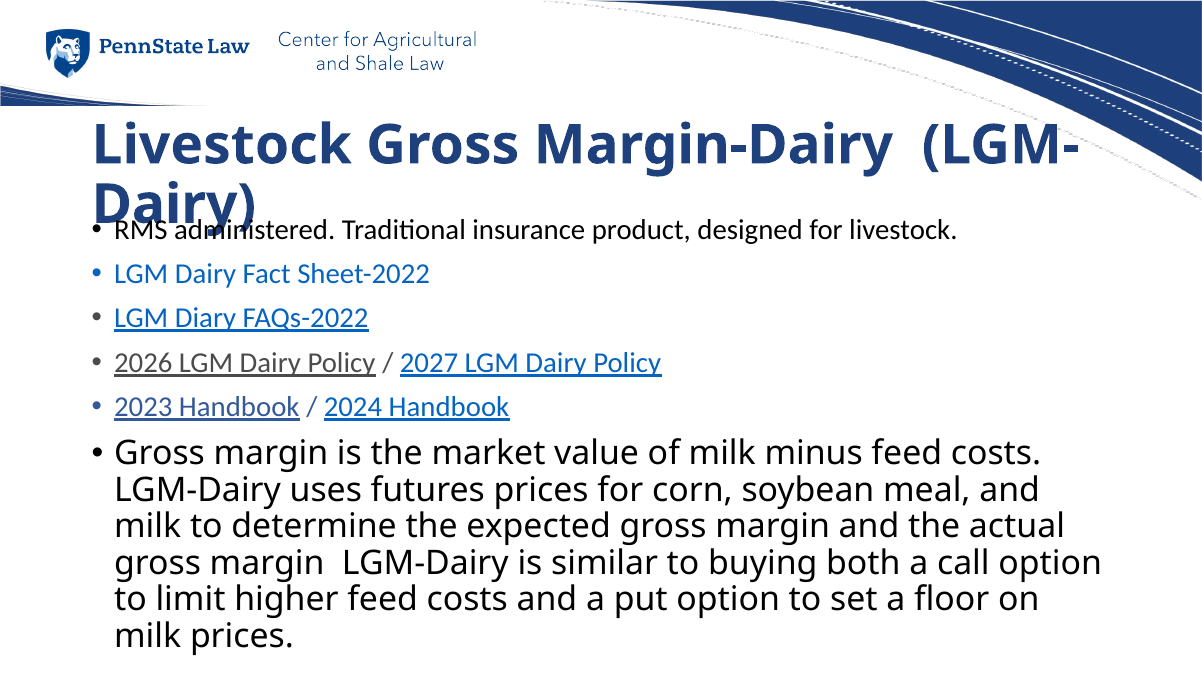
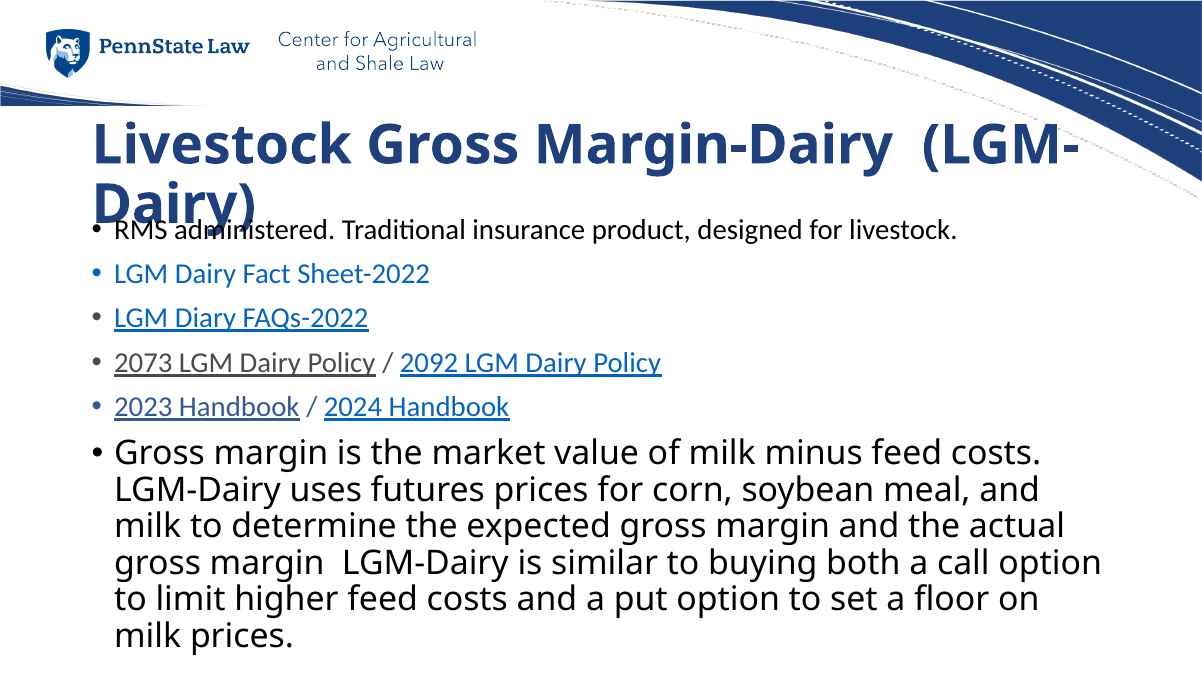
2026: 2026 -> 2073 (143, 363)
2027: 2027 -> 2092 (429, 363)
